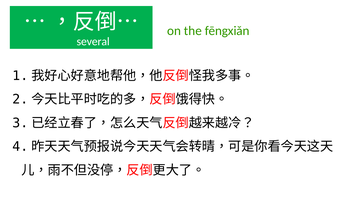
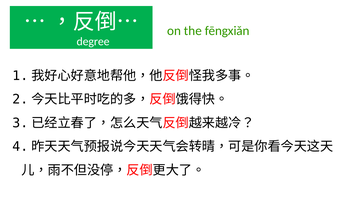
several: several -> degree (93, 41)
